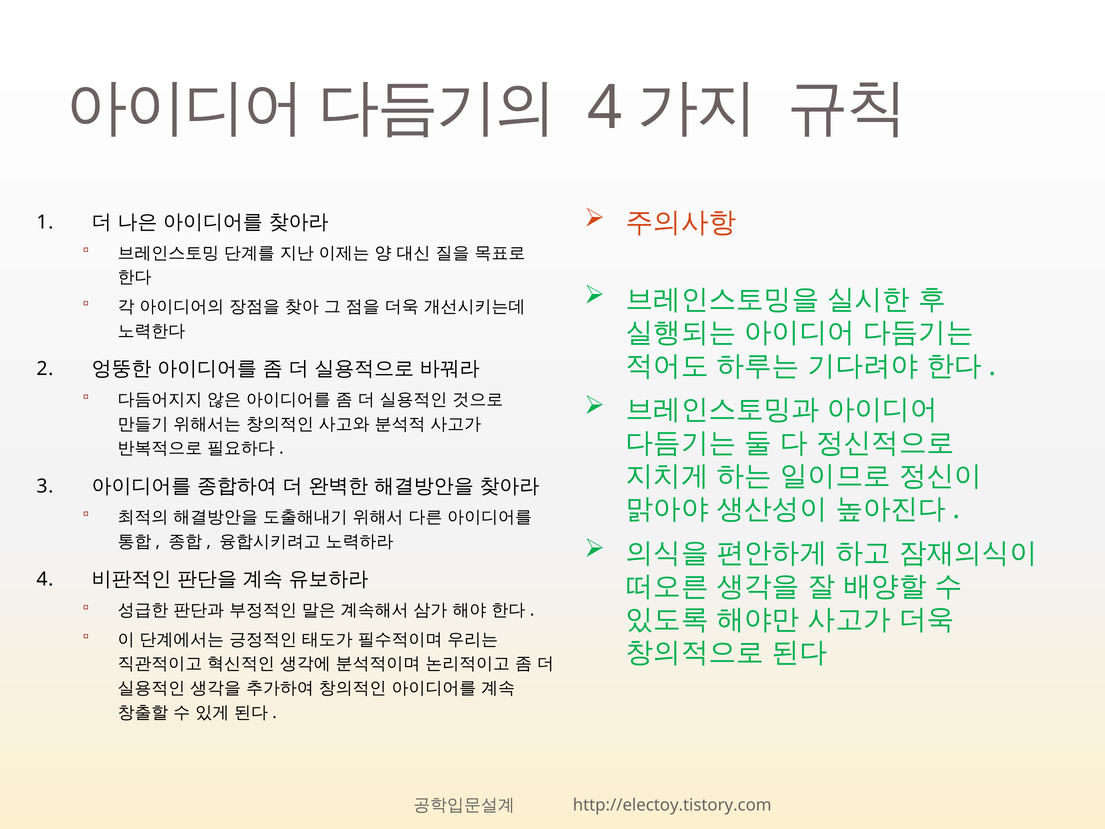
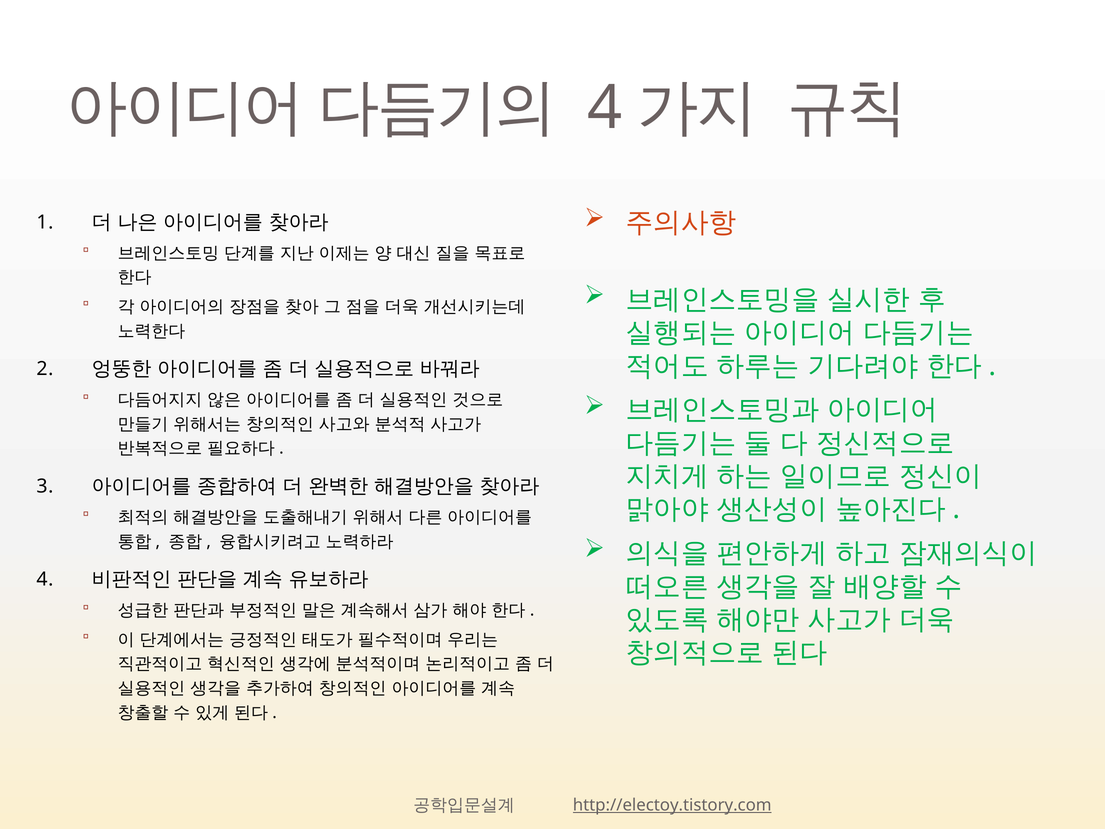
http://electoy.tistory.com underline: none -> present (672, 805)
